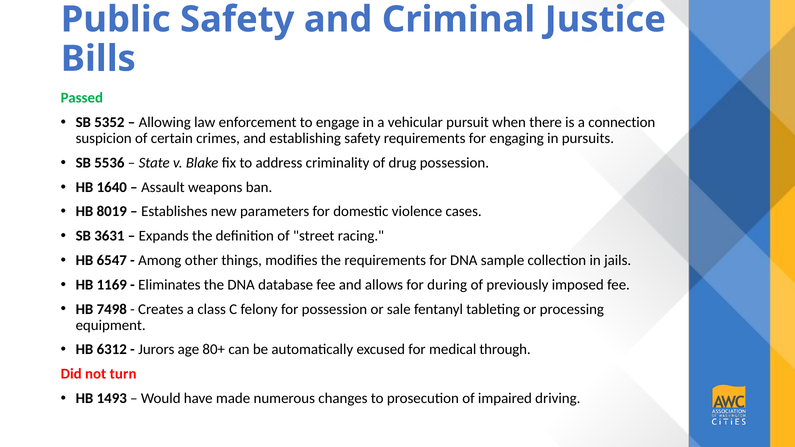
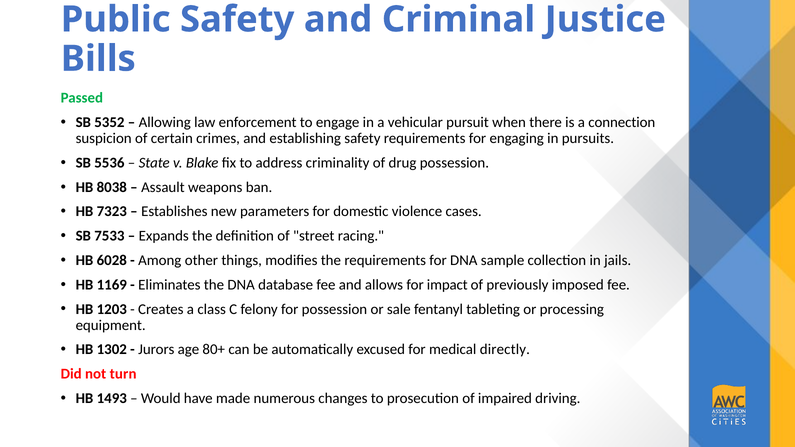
1640: 1640 -> 8038 (112, 187)
8019: 8019 -> 7323 (112, 212)
3631: 3631 -> 7533 (109, 236)
6547: 6547 -> 6028 (112, 260)
during: during -> impact (447, 285)
7498: 7498 -> 1203 (112, 309)
6312: 6312 -> 1302 (112, 350)
through: through -> directly (505, 350)
